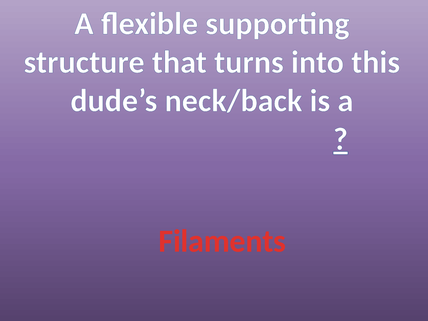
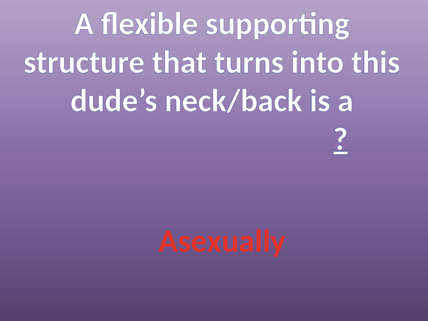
Filaments: Filaments -> Asexually (222, 241)
